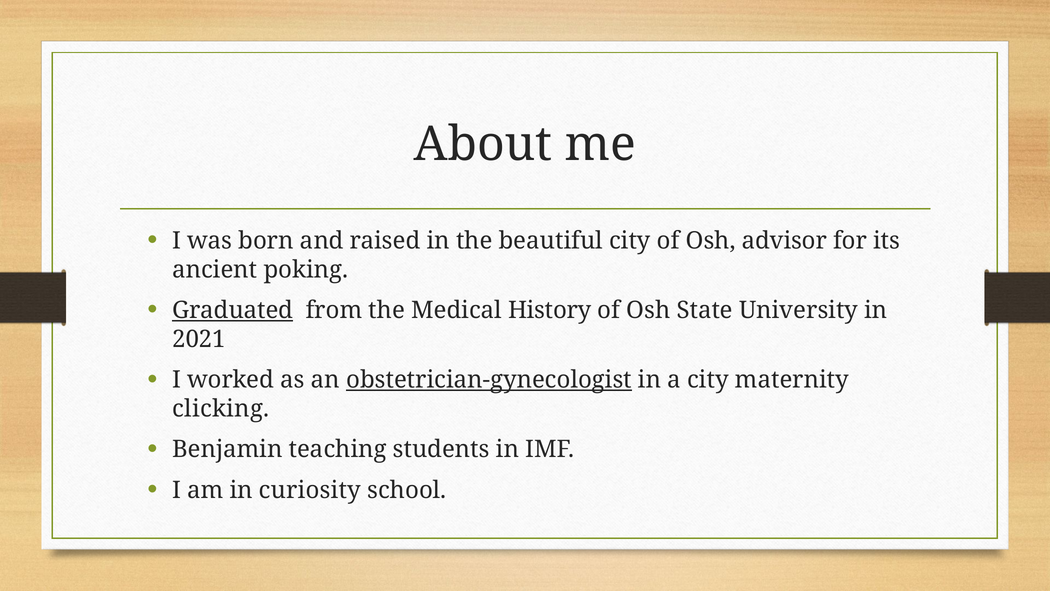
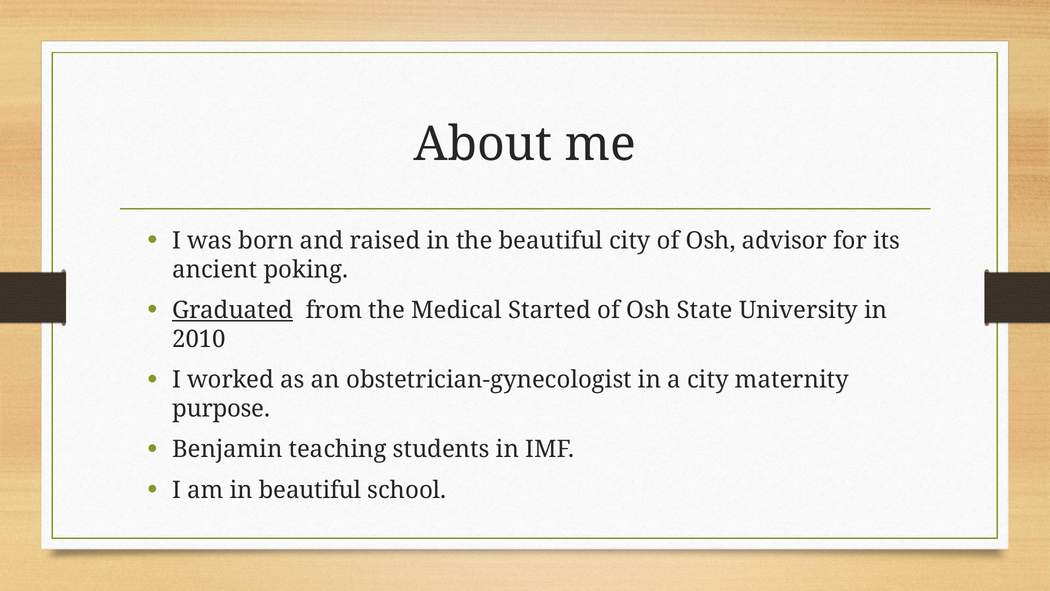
History: History -> Started (550, 310)
2021: 2021 -> 2010 (199, 339)
obstetrician-gynecologist underline: present -> none (489, 380)
clicking: clicking -> purpose (221, 409)
in curiosity: curiosity -> beautiful (310, 490)
